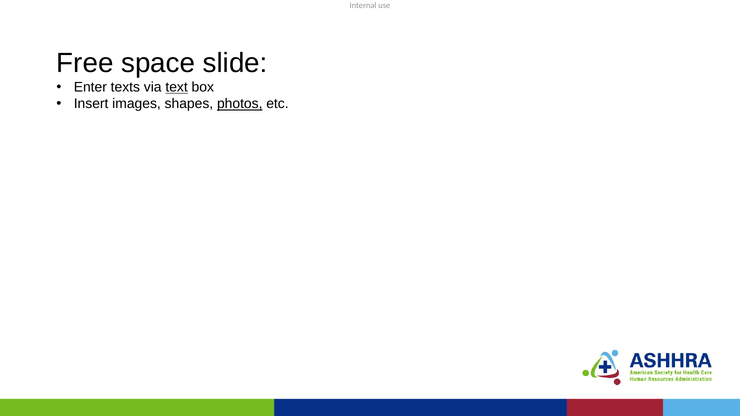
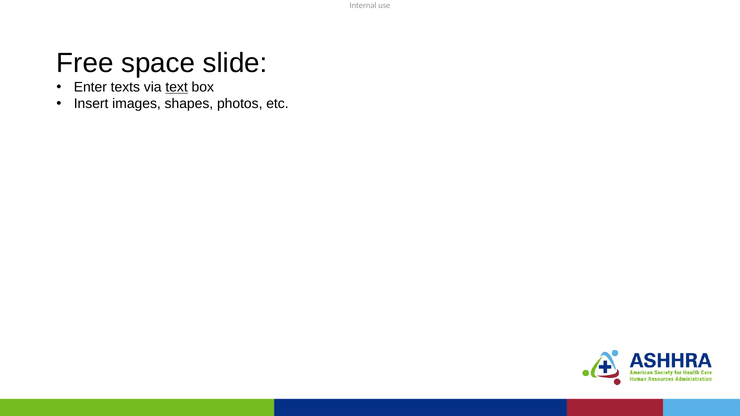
photos underline: present -> none (240, 104)
